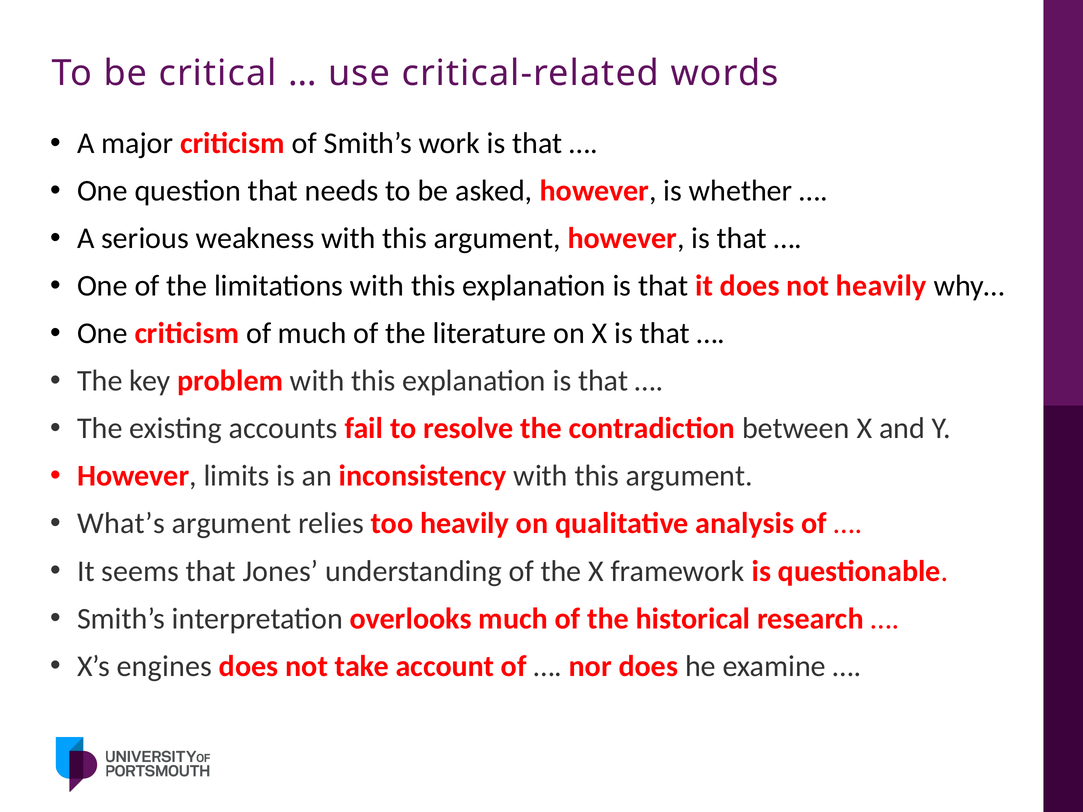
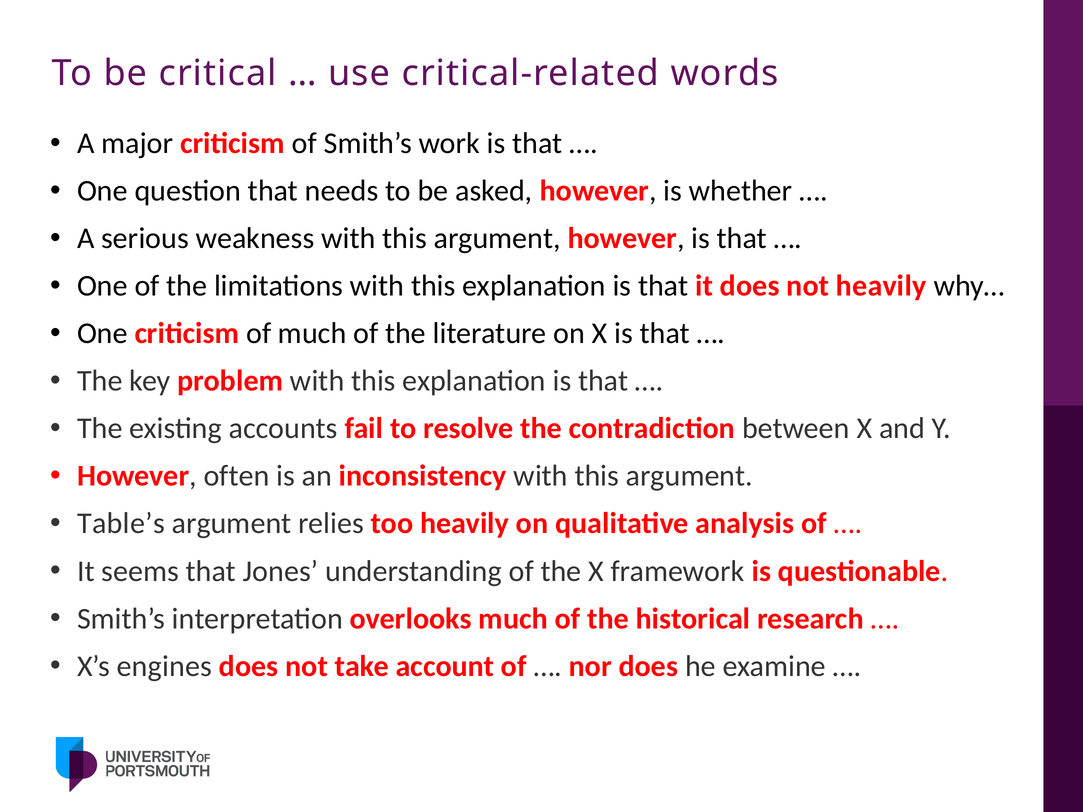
limits: limits -> often (237, 476)
What’s: What’s -> Table’s (121, 524)
